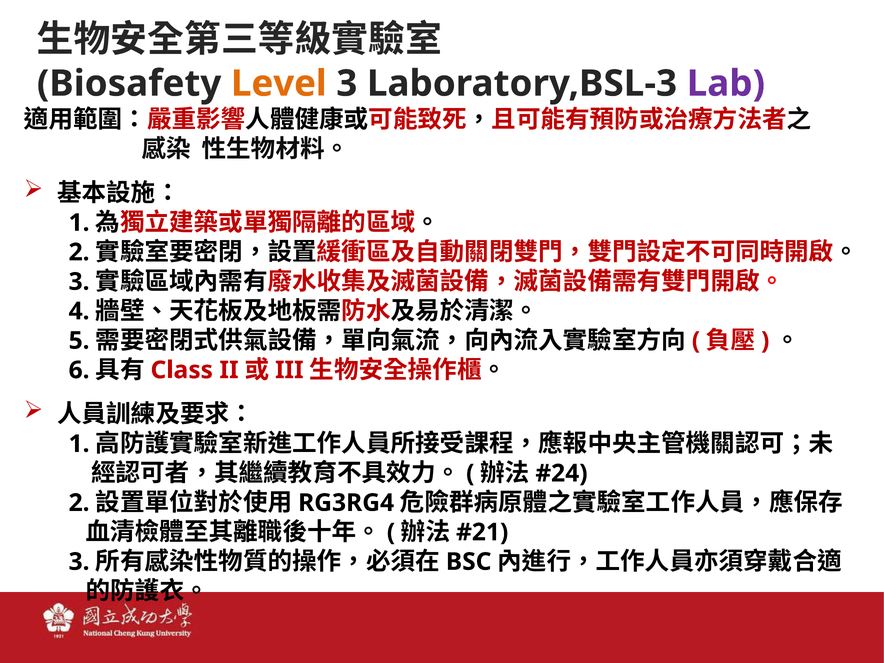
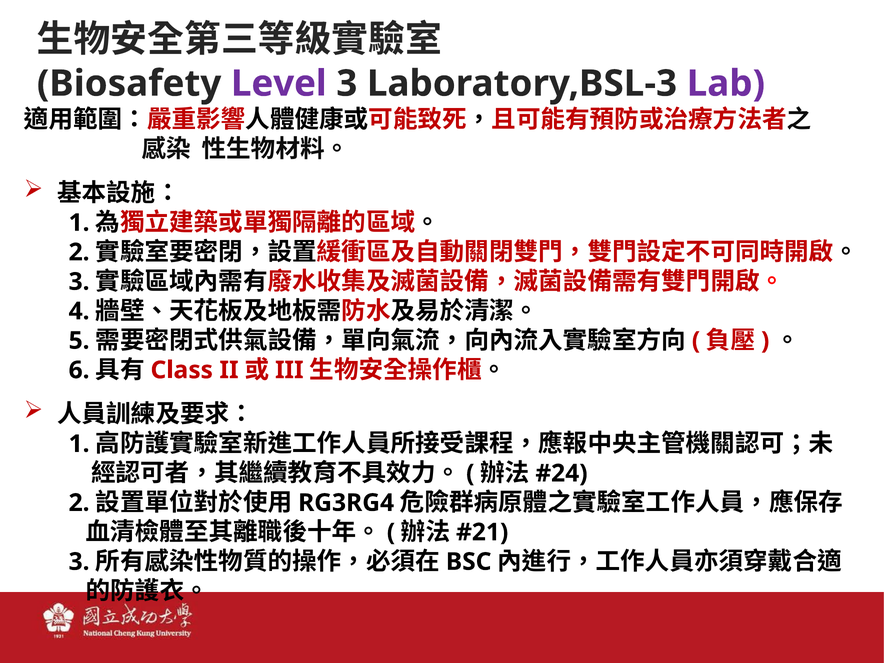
Level colour: orange -> purple (279, 84)
